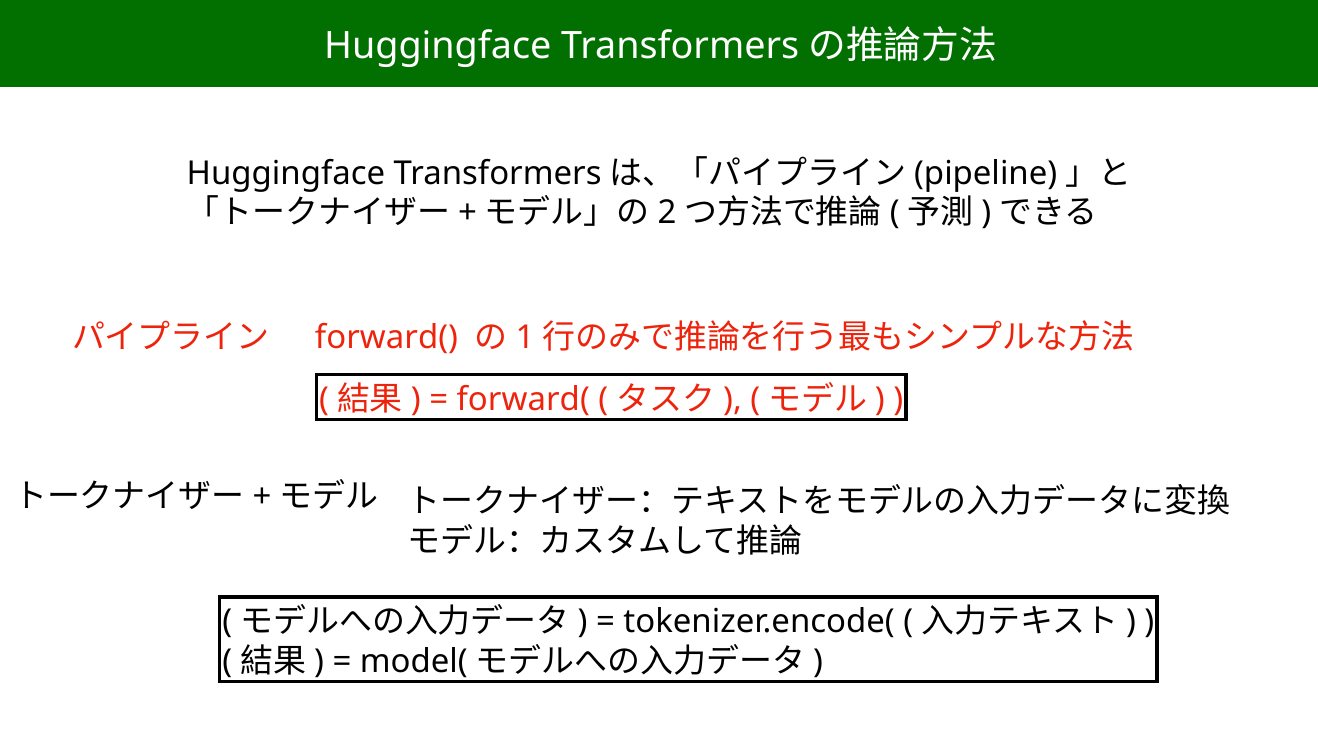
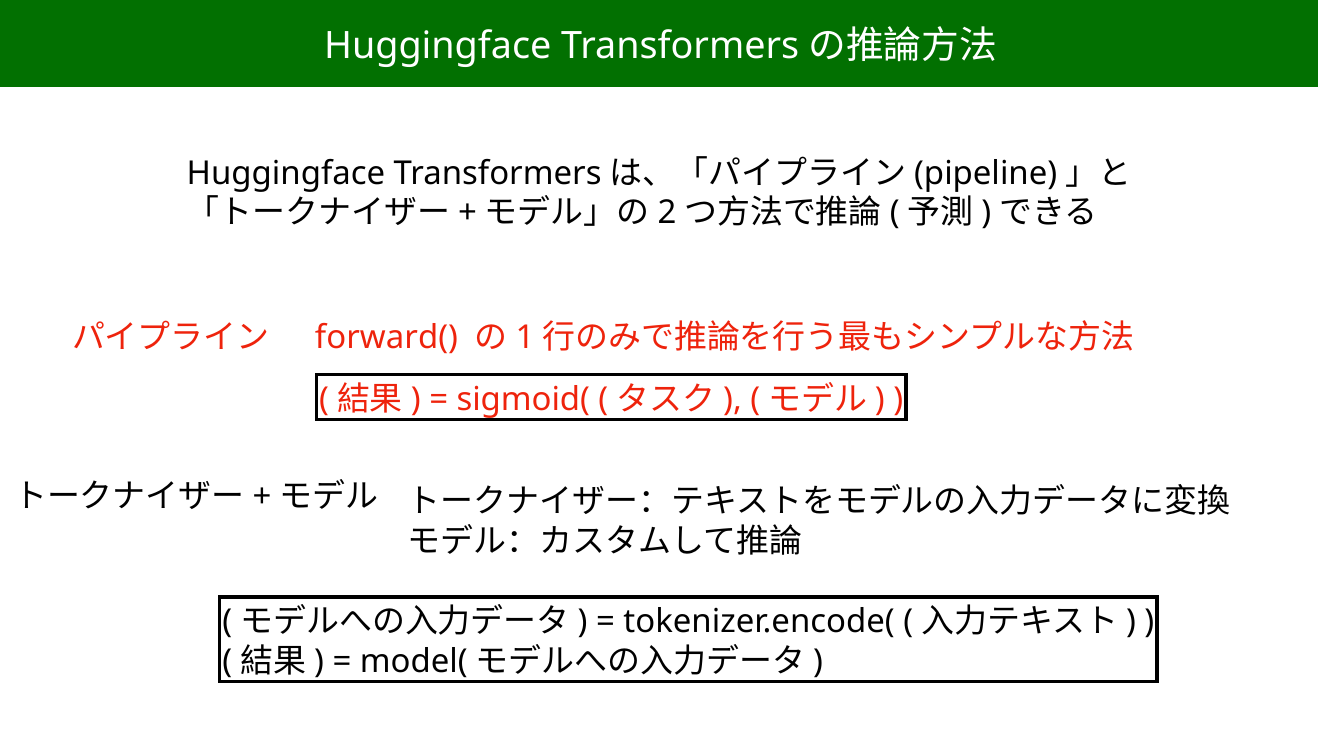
forward(: forward( -> sigmoid( (523, 400)
